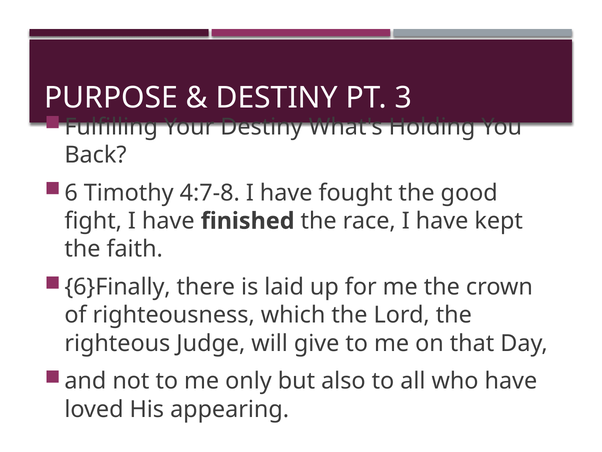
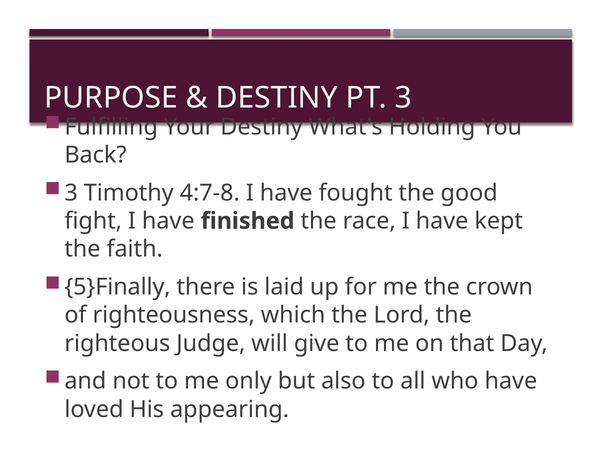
6: 6 -> 3 (71, 193)
6}Finally: 6}Finally -> 5}Finally (118, 287)
